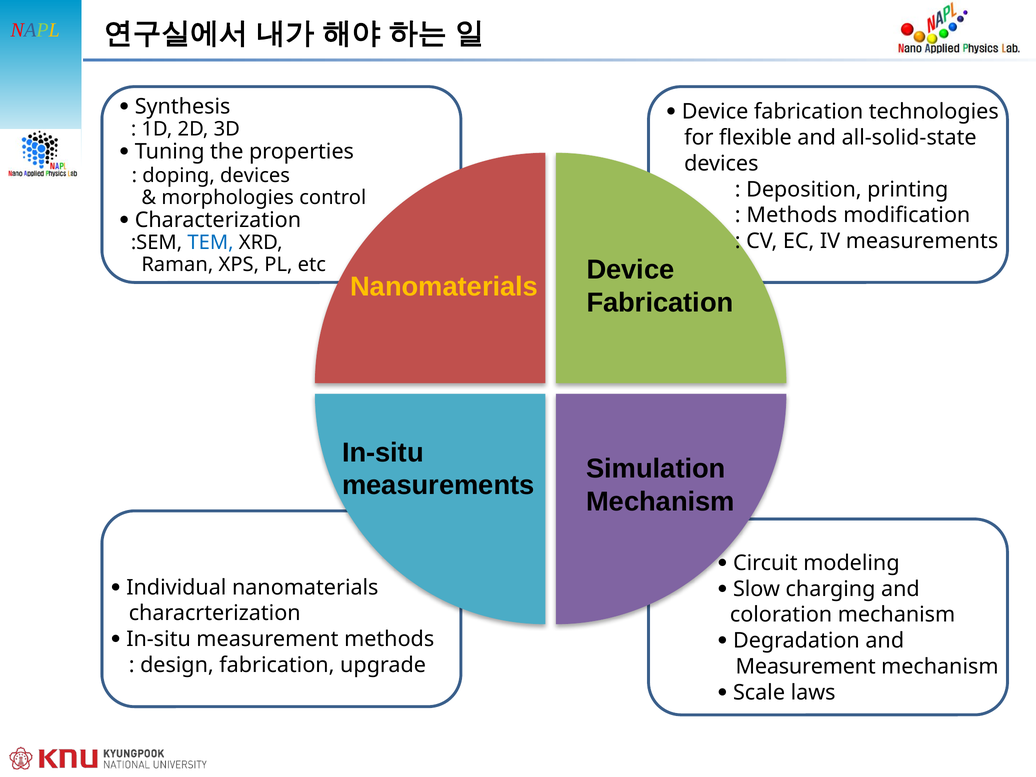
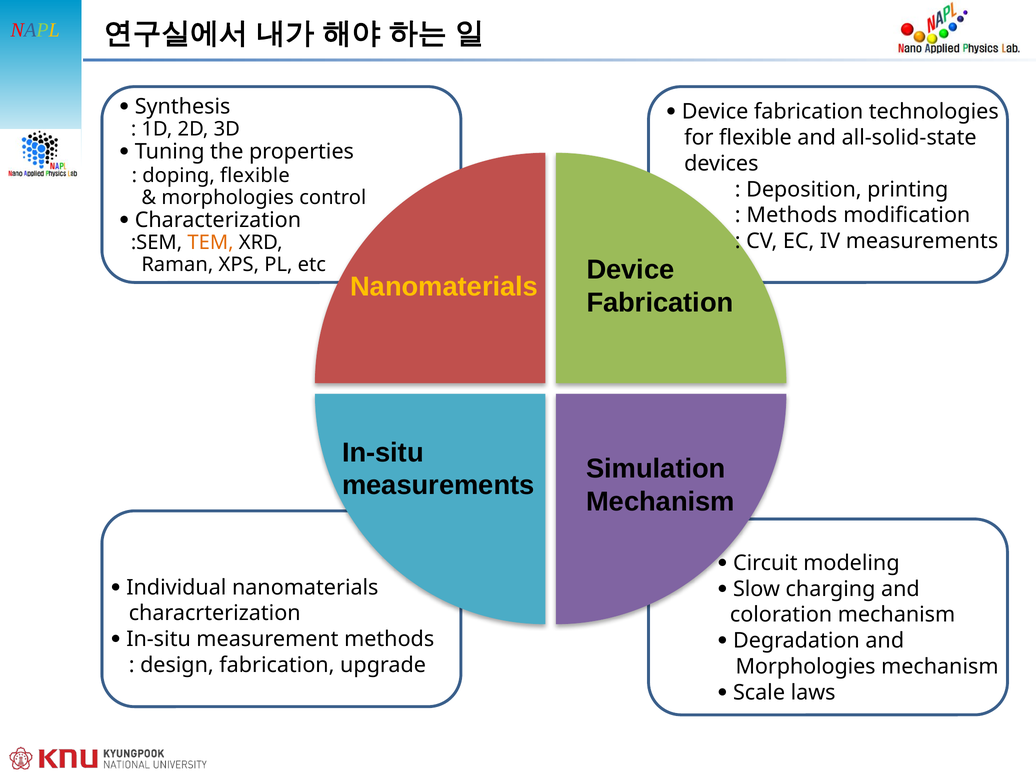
doping devices: devices -> flexible (255, 176)
TEM colour: blue -> orange (211, 243)
Measurement: Measurement -> Morphologies (806, 667)
